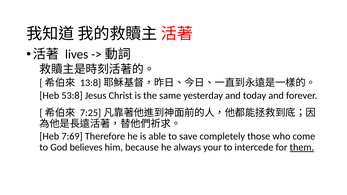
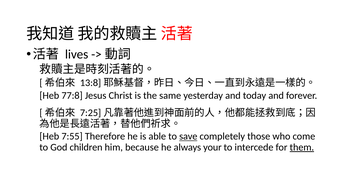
53:8: 53:8 -> 77:8 (72, 96)
7:69: 7:69 -> 7:55 (72, 137)
save underline: none -> present (188, 137)
believes: believes -> children (86, 147)
